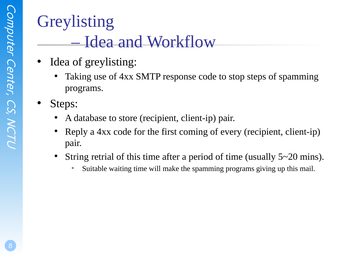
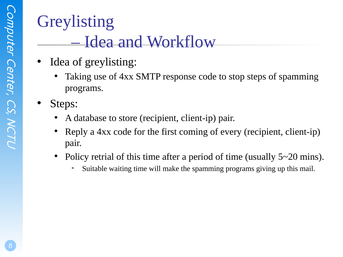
String: String -> Policy (77, 157)
